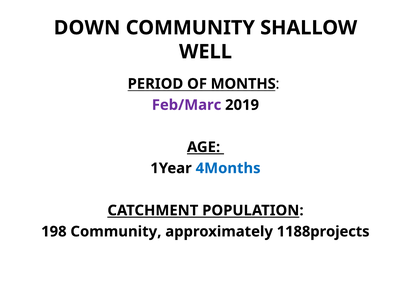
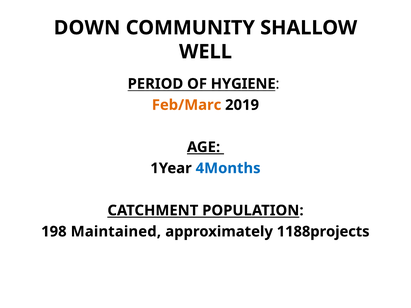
MONTHS: MONTHS -> HYGIENE (243, 84)
Feb/Marc colour: purple -> orange (187, 105)
198 Community: Community -> Maintained (116, 232)
